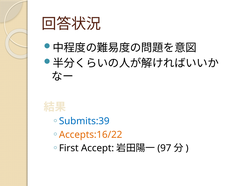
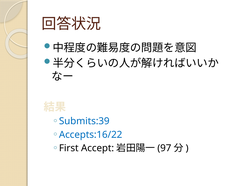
Accepts:16/22 colour: orange -> blue (91, 135)
